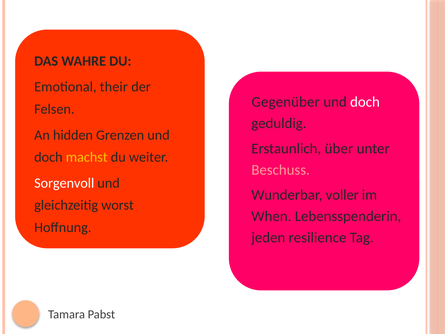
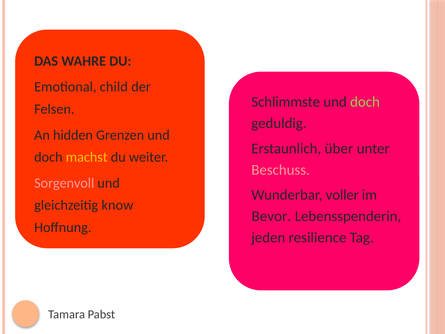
their: their -> child (114, 87)
Gegenüber: Gegenüber -> Schlimmste (286, 102)
doch colour: white -> light green (365, 102)
Sorgenvoll colour: white -> pink (64, 183)
worst: worst -> know (117, 205)
When: When -> Bevor (271, 216)
